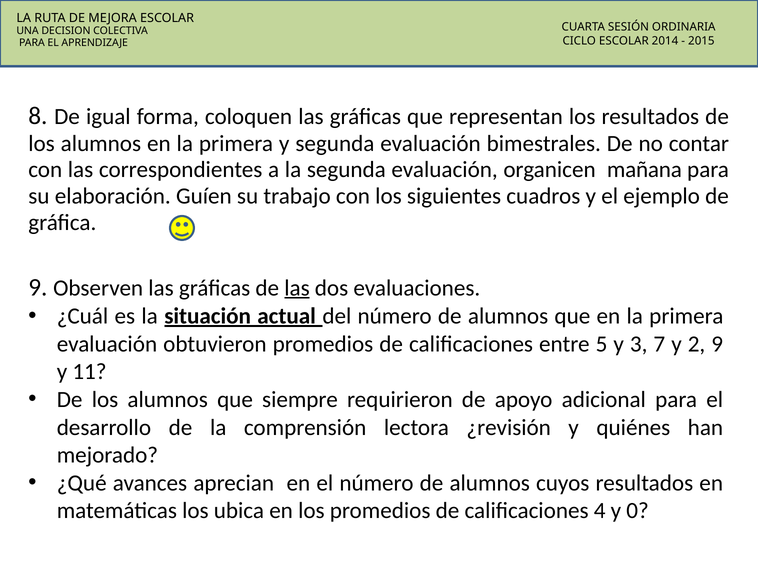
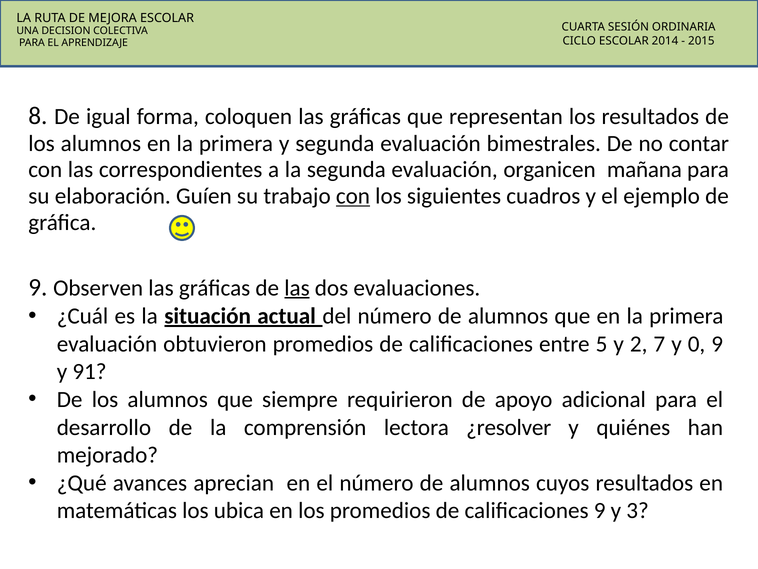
con underline: none -> present (353, 196)
3: 3 -> 2 (639, 344)
2: 2 -> 0 (697, 344)
11: 11 -> 91 (89, 371)
¿revisión: ¿revisión -> ¿resolver (509, 427)
calificaciones 4: 4 -> 9 (600, 510)
0: 0 -> 3 (638, 510)
